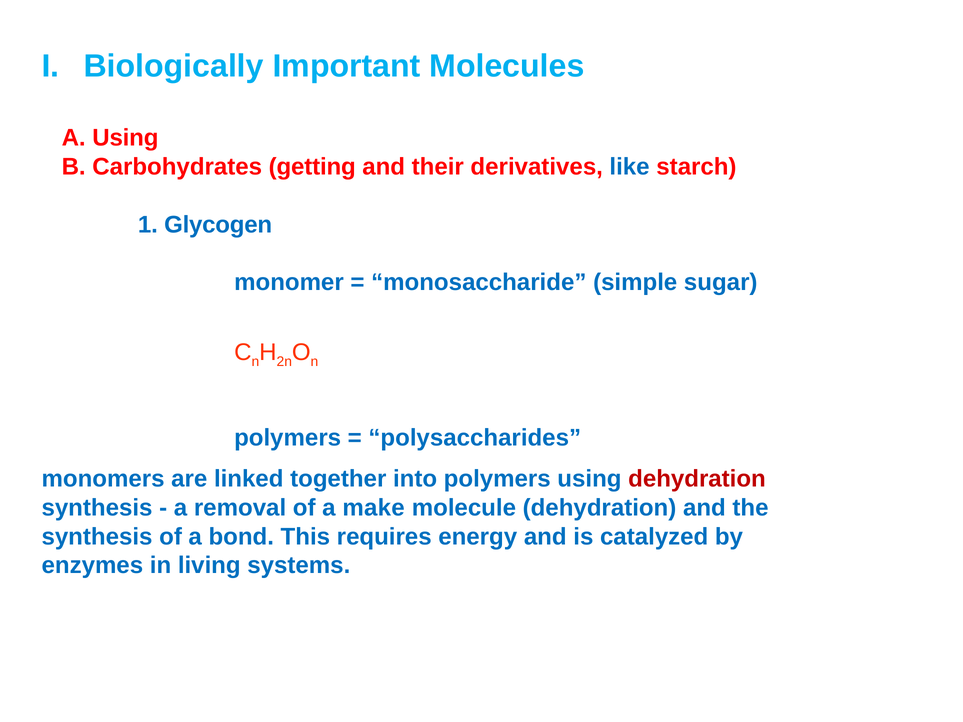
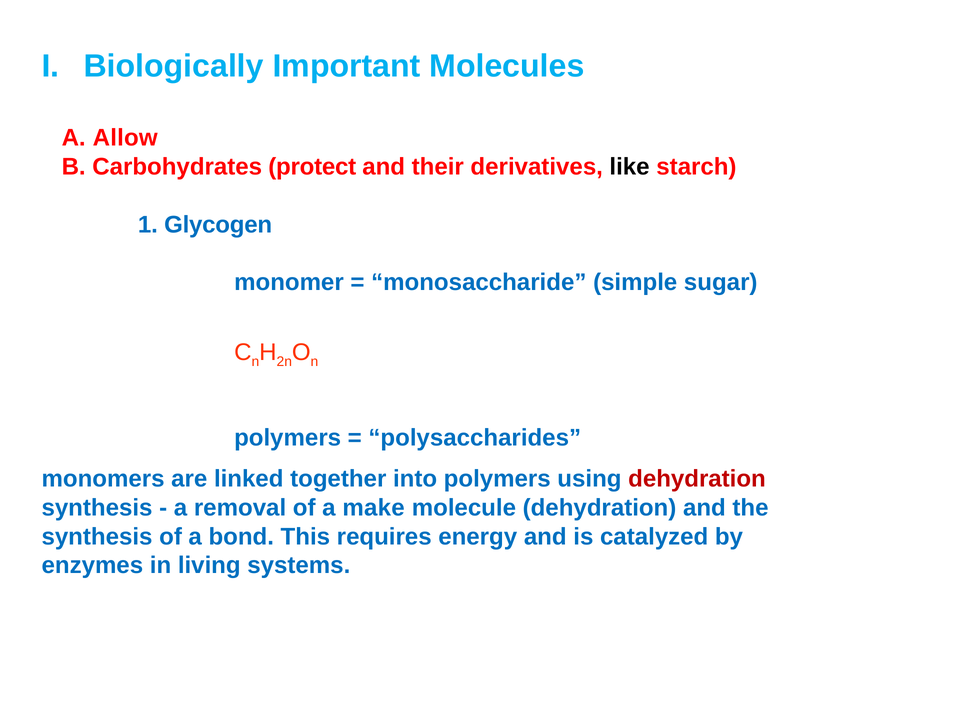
A Using: Using -> Allow (125, 138)
getting: getting -> protect (312, 167)
like colour: blue -> black (630, 167)
